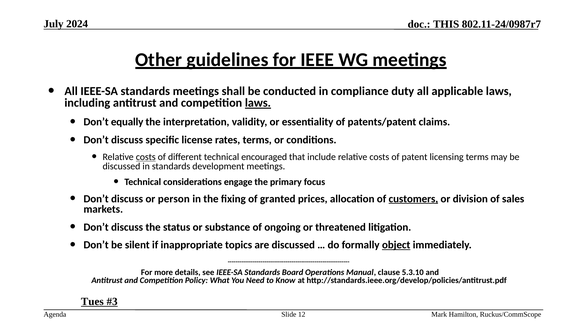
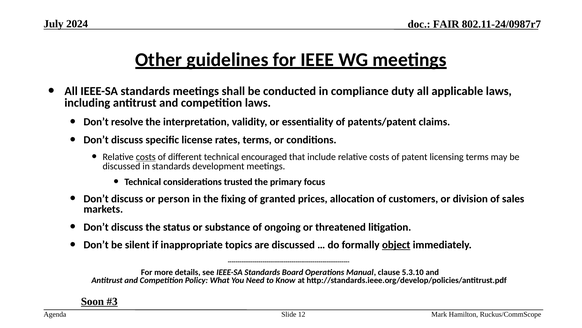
THIS: THIS -> FAIR (446, 24)
laws underline: present -> none (258, 103)
equally: equally -> resolve (127, 122)
engage: engage -> trusted (238, 182)
customers underline: present -> none (413, 198)
Tues: Tues -> Soon (92, 301)
